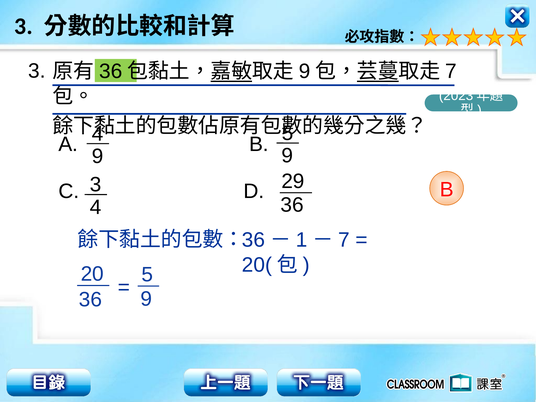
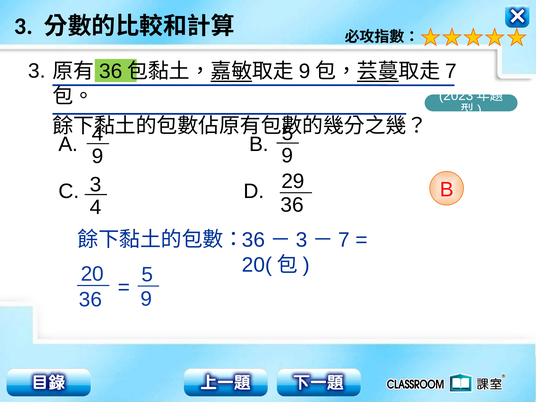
1: 1 -> 3 (302, 240)
